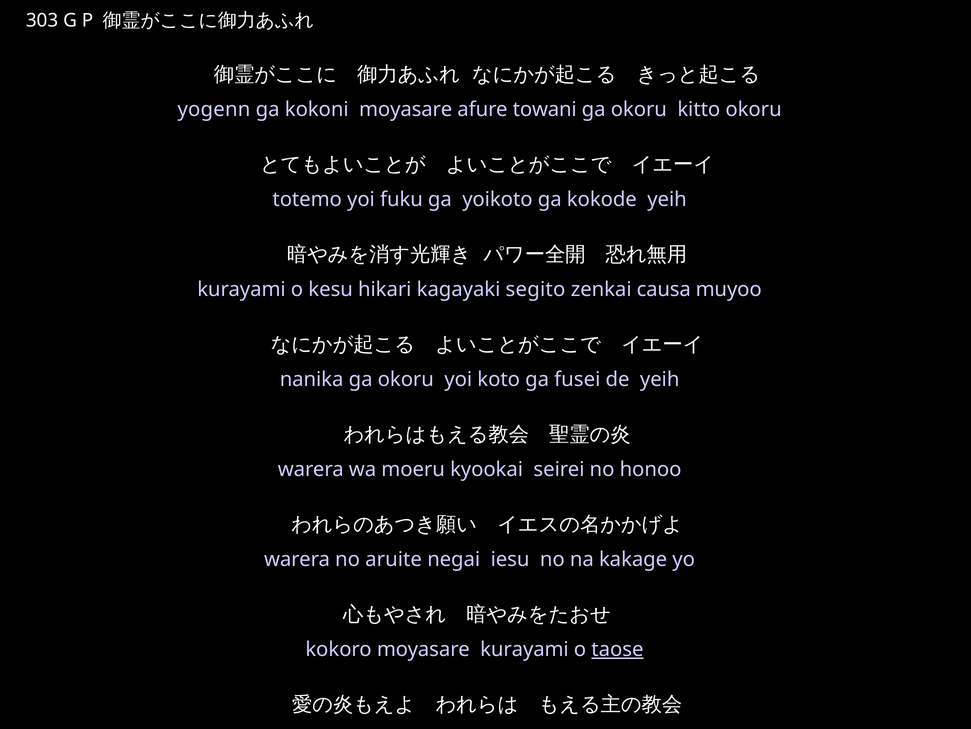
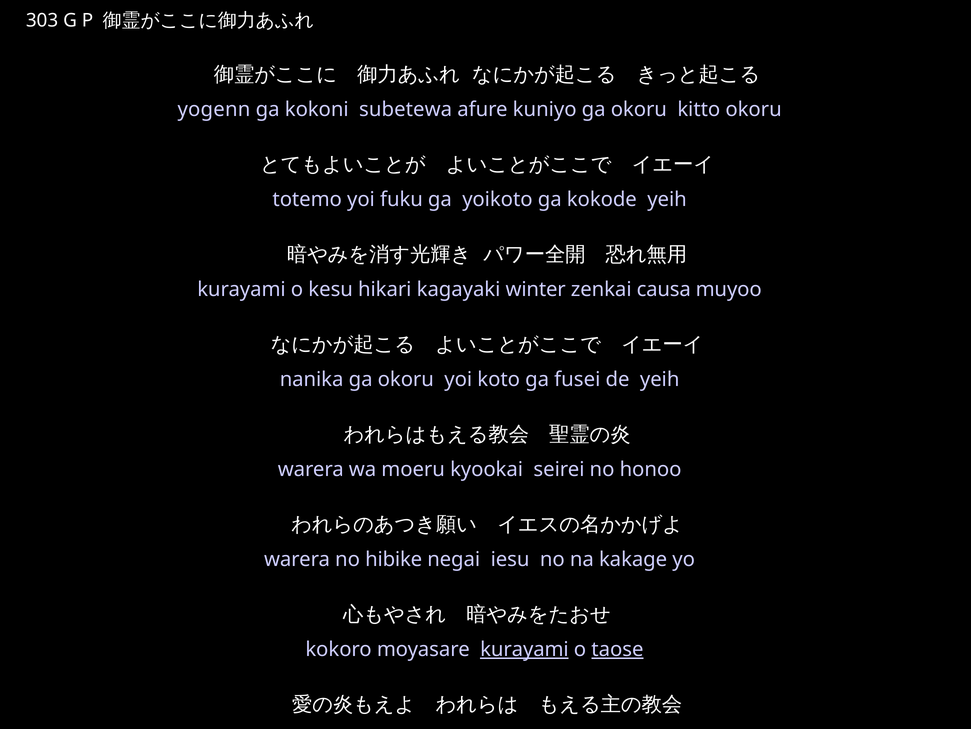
kokoni moyasare: moyasare -> subetewa (406, 109)
towani: towani -> kuniyo (545, 109)
segito: segito -> winter (536, 289)
aruite: aruite -> hibike (394, 559)
kurayami underline: none -> present (524, 649)
